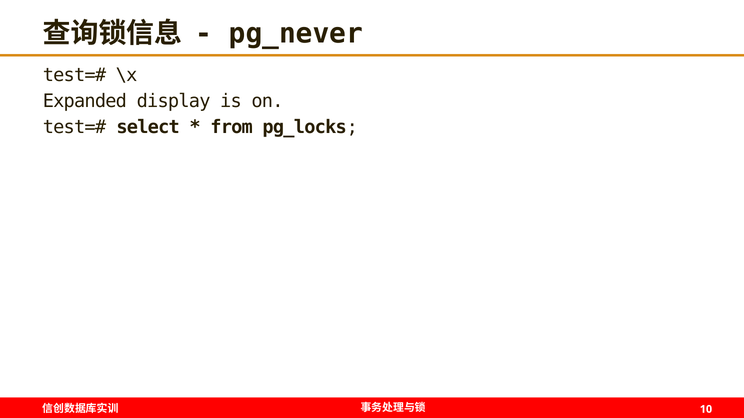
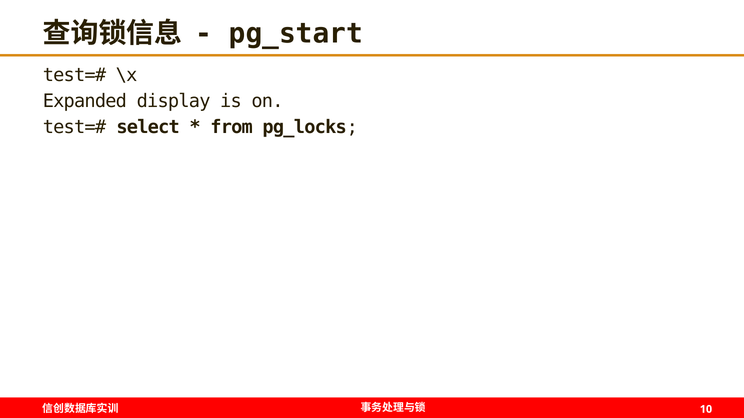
pg_never: pg_never -> pg_start (296, 34)
